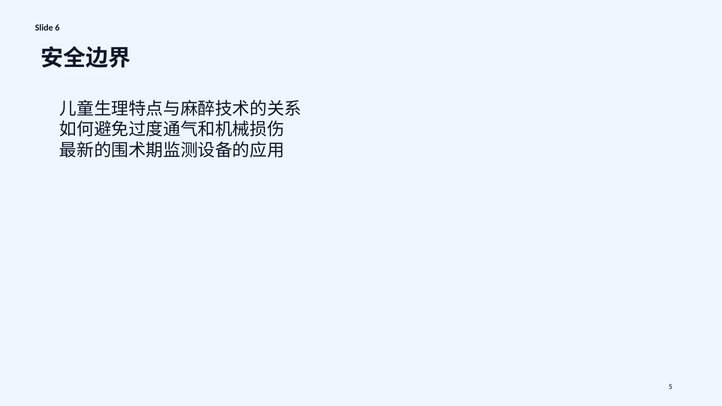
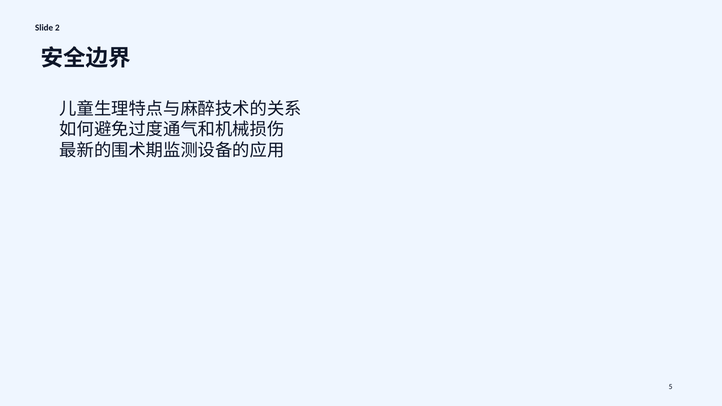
6: 6 -> 2 (57, 28)
